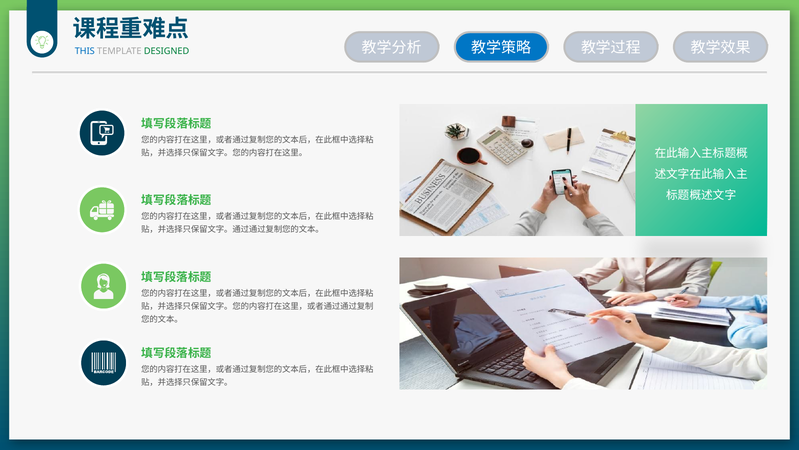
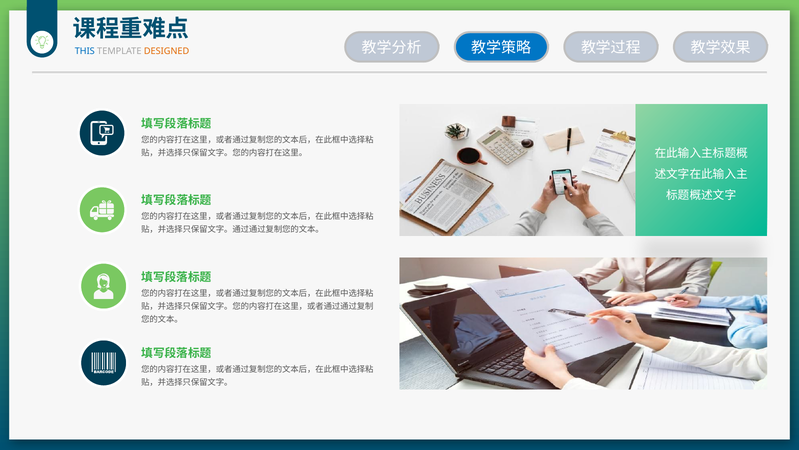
DESIGNED colour: green -> orange (167, 51)
